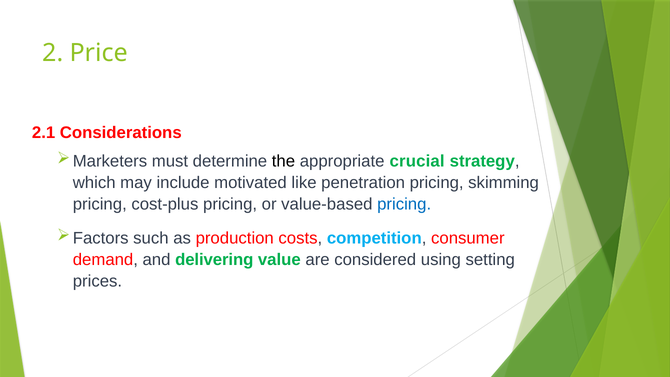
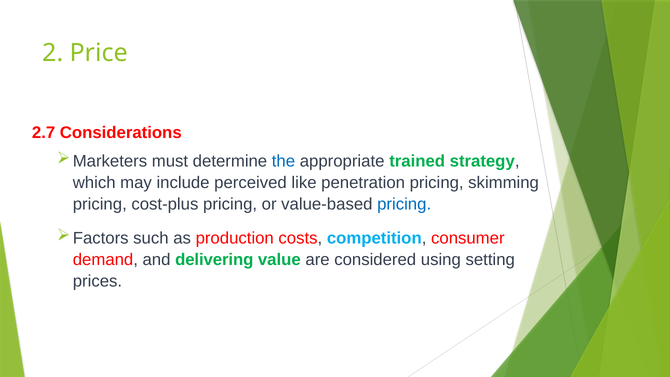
2.1: 2.1 -> 2.7 (44, 132)
the colour: black -> blue (283, 161)
crucial: crucial -> trained (417, 161)
motivated: motivated -> perceived (251, 182)
